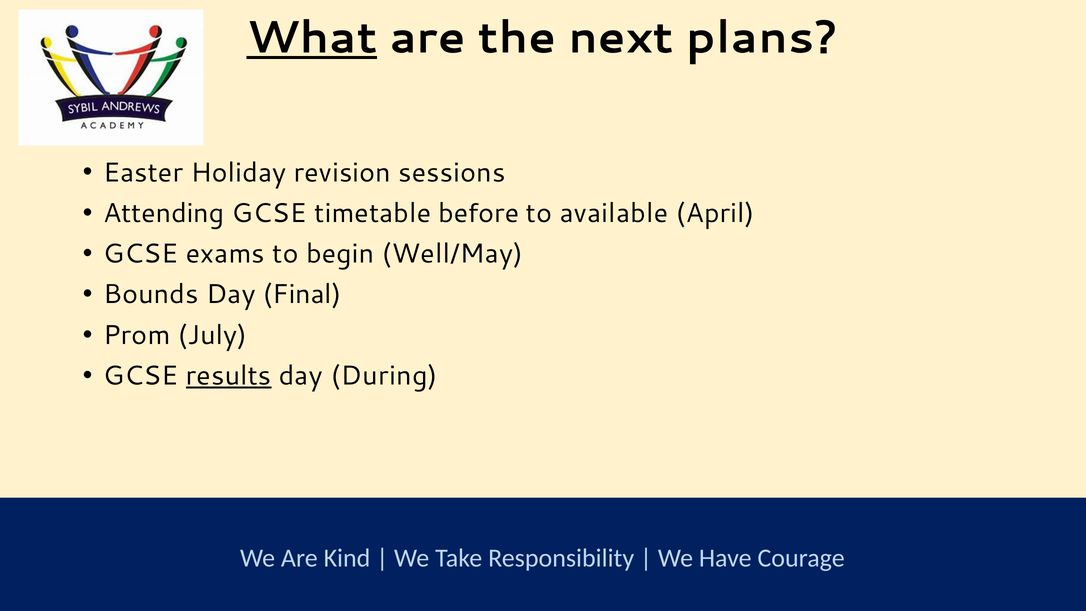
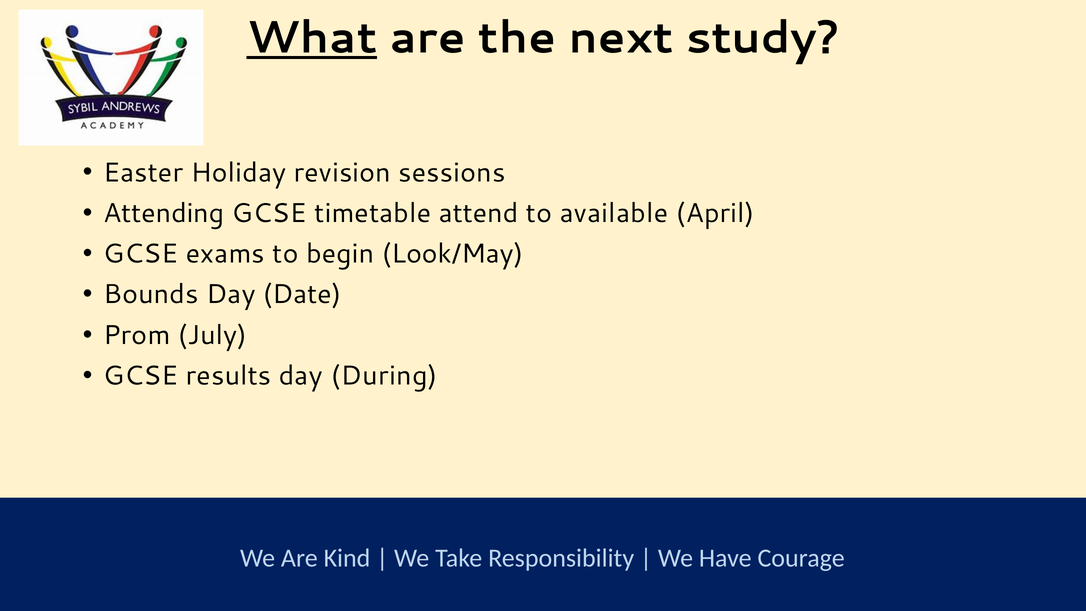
plans: plans -> study (763, 38)
before: before -> attend (479, 213)
Well/May: Well/May -> Look/May (453, 254)
Final: Final -> Date (302, 294)
results underline: present -> none (229, 376)
